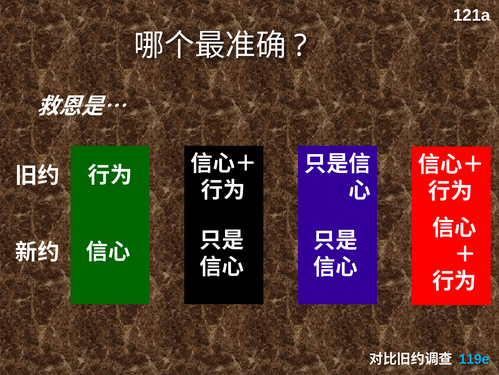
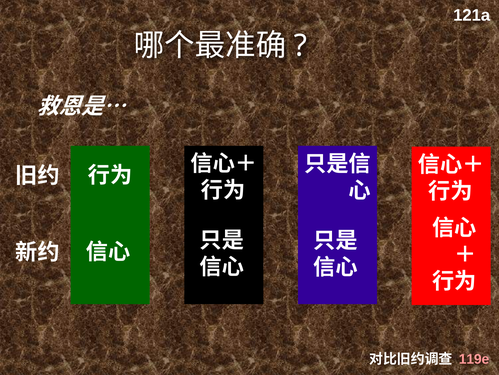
119e colour: light blue -> pink (474, 359)
